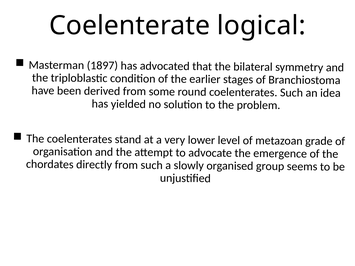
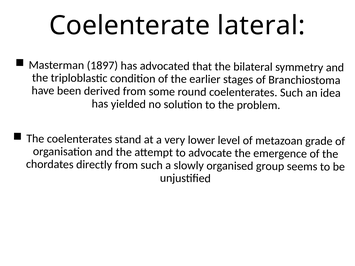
logical: logical -> lateral (261, 26)
